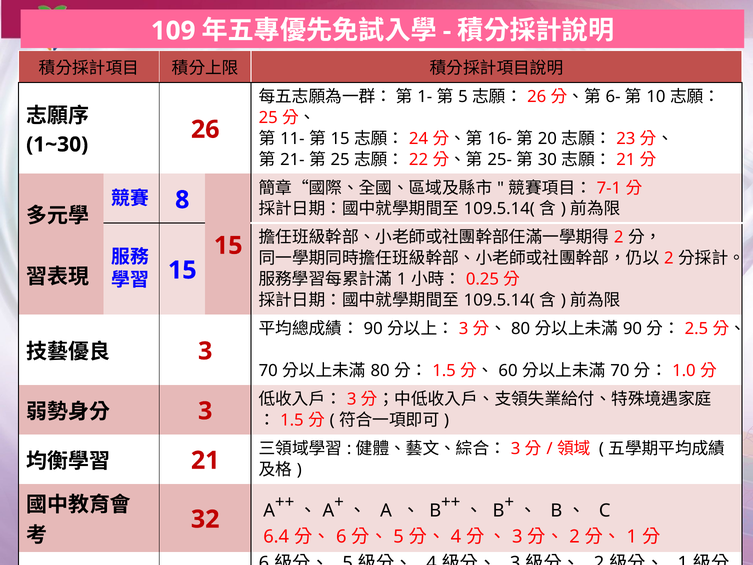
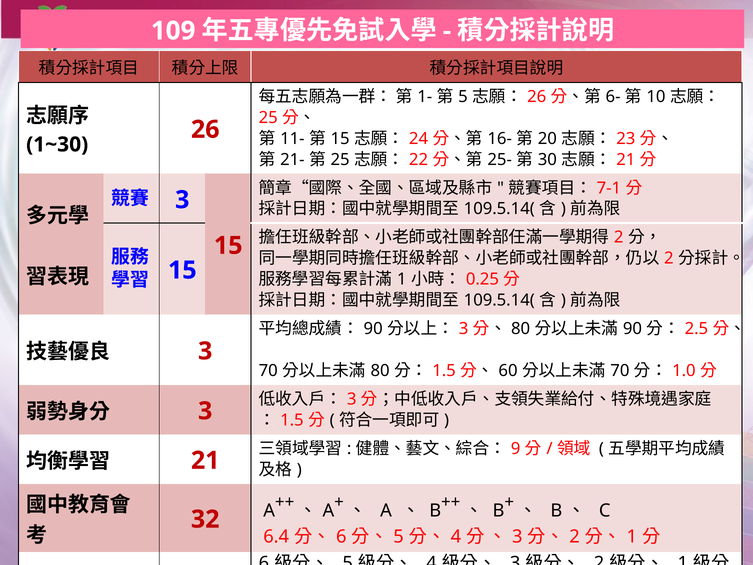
8: 8 -> 3 (182, 200)
3: 3 -> 9 (516, 448)
